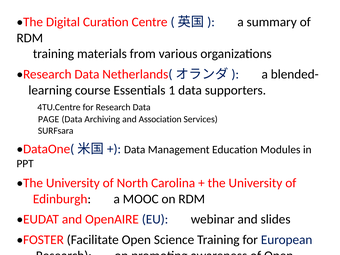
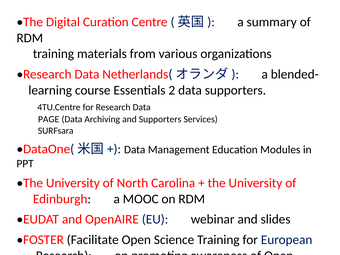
1: 1 -> 2 (172, 90)
and Association: Association -> Supporters (160, 119)
